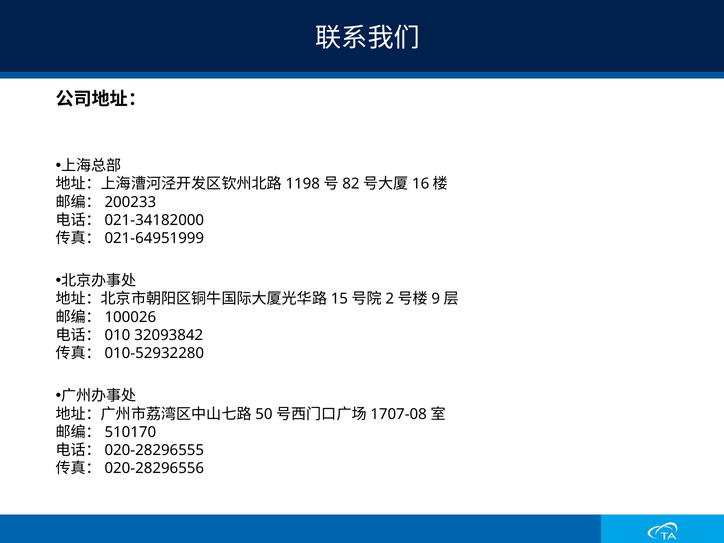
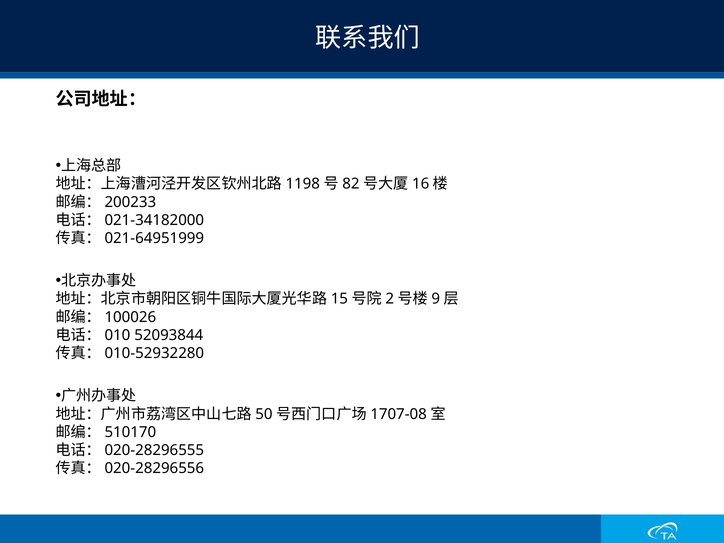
32093842: 32093842 -> 52093844 (169, 335)
